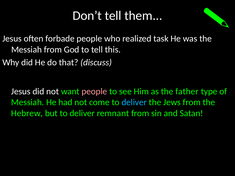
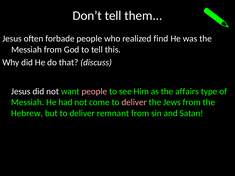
task: task -> find (161, 39)
father: father -> affairs (187, 91)
deliver colour: light blue -> pink (134, 102)
